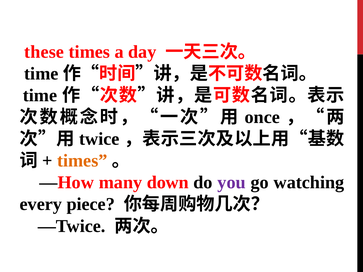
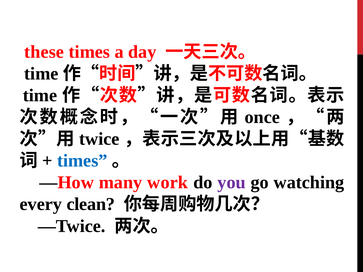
times colour: orange -> blue (82, 161)
down: down -> work (168, 183)
piece: piece -> clean (91, 204)
